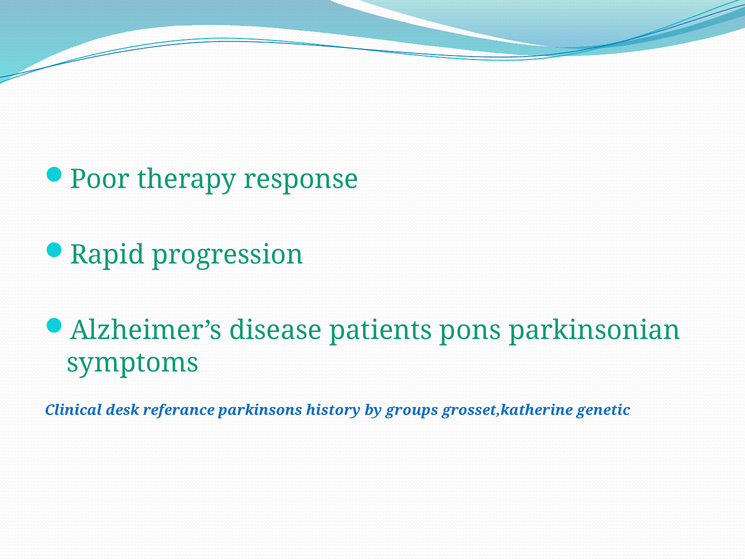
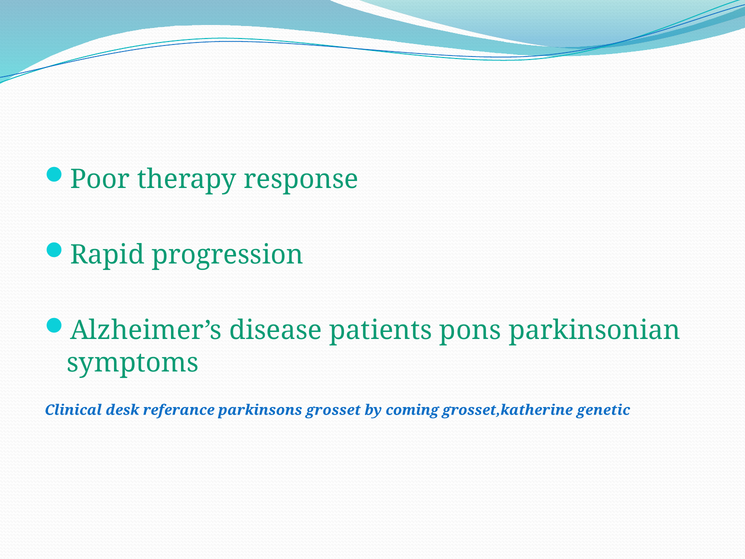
history: history -> grosset (333, 410)
groups: groups -> coming (412, 410)
